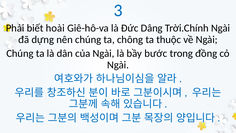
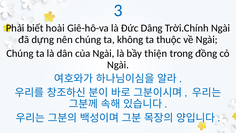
chông: chông -> không (130, 40)
bước: bước -> thiện (156, 53)
